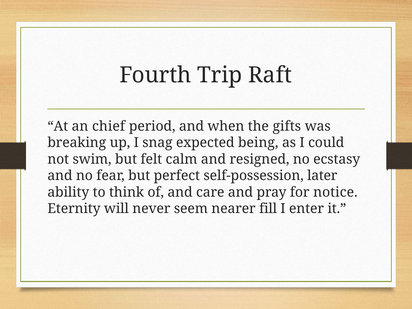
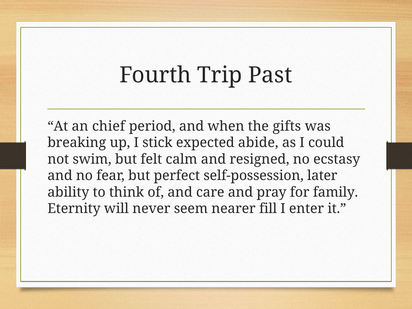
Raft: Raft -> Past (270, 75)
snag: snag -> stick (157, 143)
being: being -> abide (258, 143)
notice: notice -> family (336, 192)
